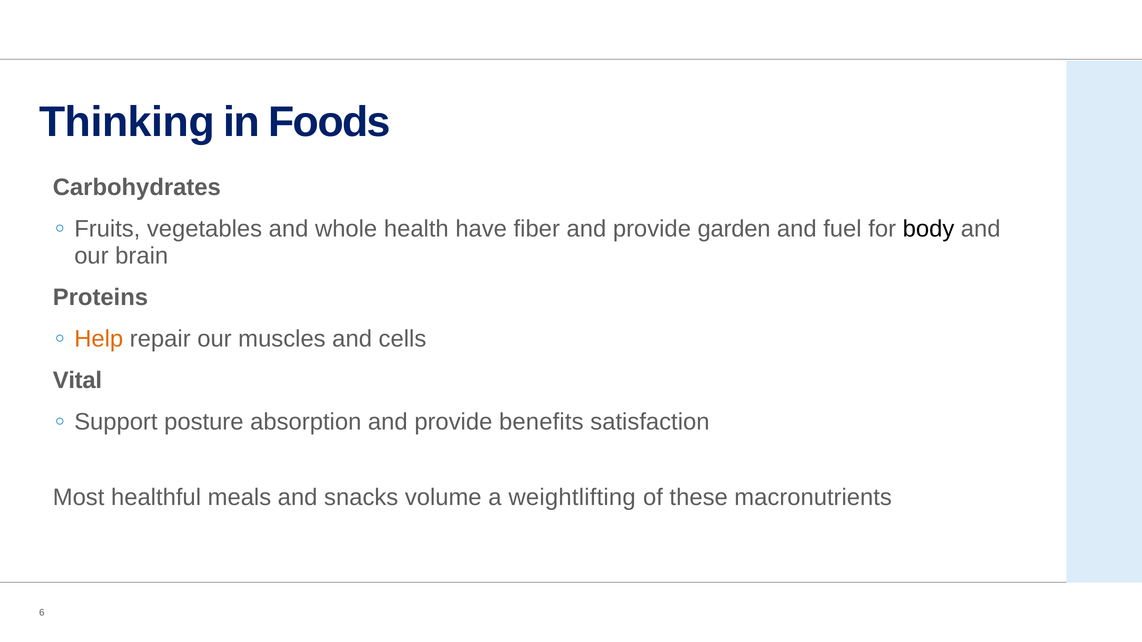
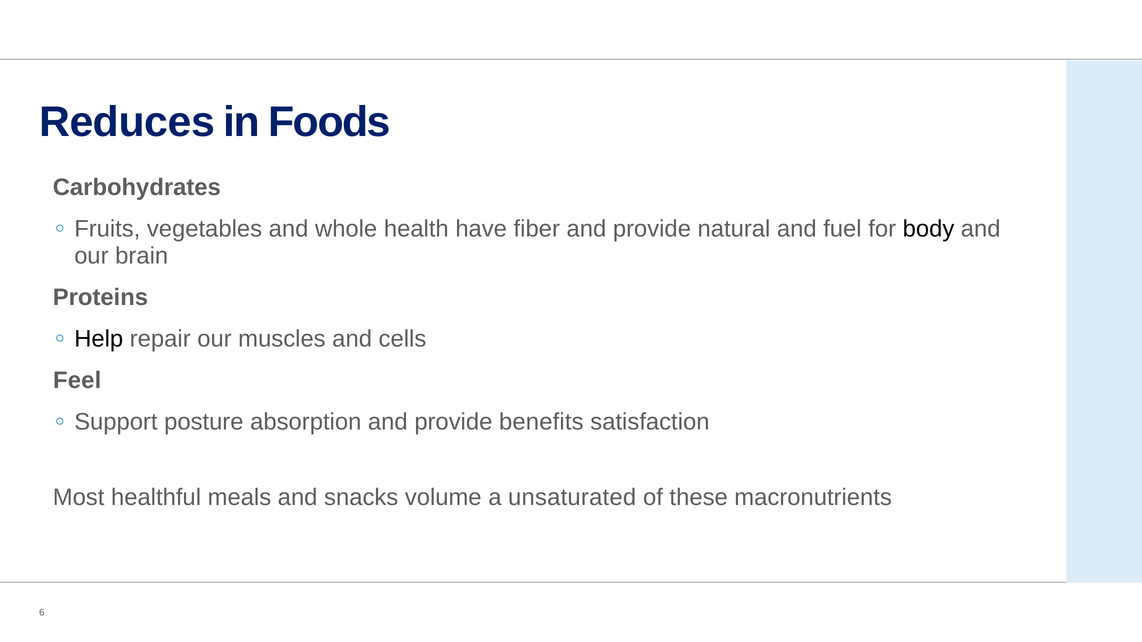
Thinking: Thinking -> Reduces (127, 122)
garden: garden -> natural (734, 229)
Help colour: orange -> black (99, 339)
Vital: Vital -> Feel (77, 381)
weightlifting: weightlifting -> unsaturated (572, 498)
